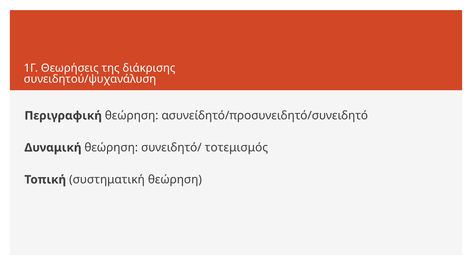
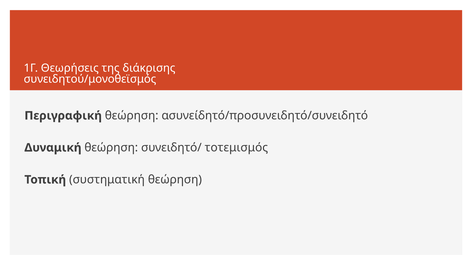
συνειδητού/ψυχανάλυση: συνειδητού/ψυχανάλυση -> συνειδητού/μονοθεϊσμός (90, 79)
